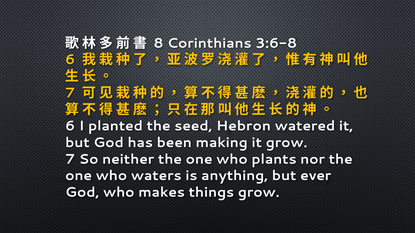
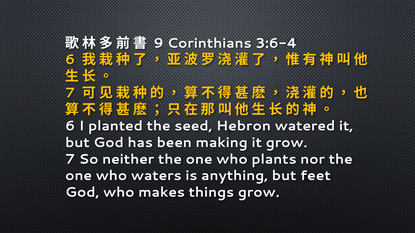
8: 8 -> 9 (158, 43)
3:6-8: 3:6-8 -> 3:6-4 (276, 43)
ever: ever -> feet (316, 176)
